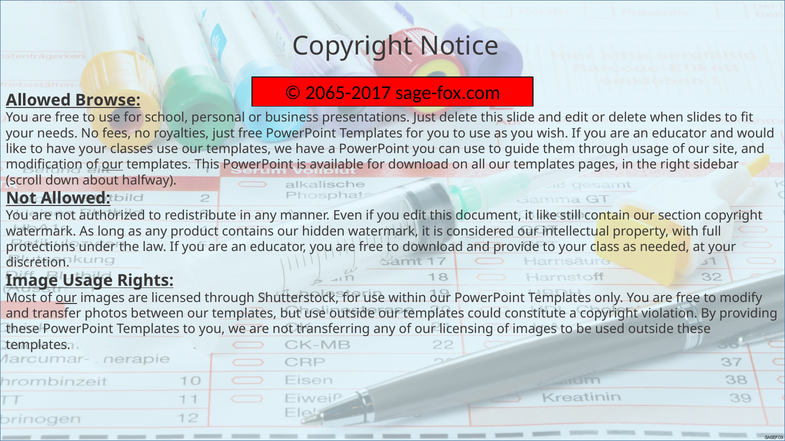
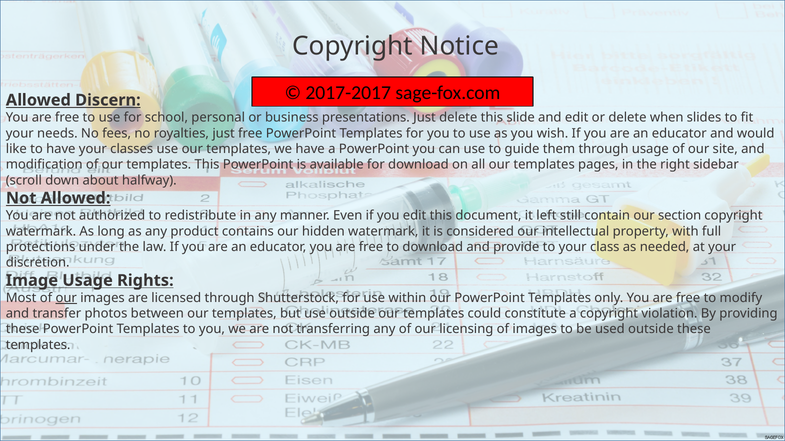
2065-2017: 2065-2017 -> 2017-2017 (348, 93)
Browse: Browse -> Discern (108, 100)
our underline: present -> none (112, 165)
it like: like -> left (546, 216)
